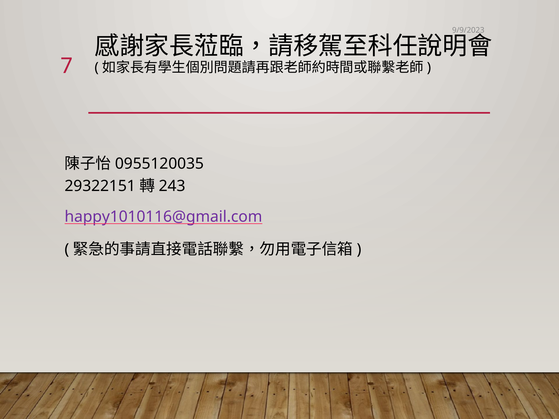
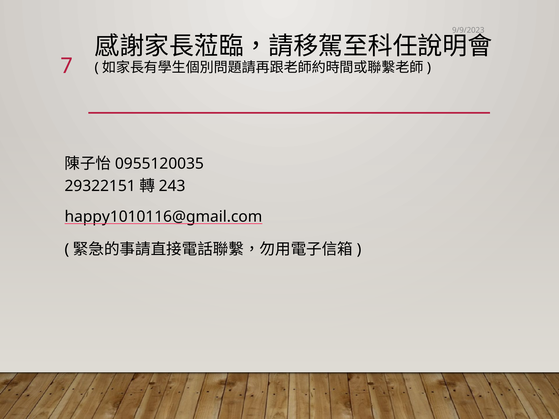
happy1010116@gmail.com colour: purple -> black (163, 217)
